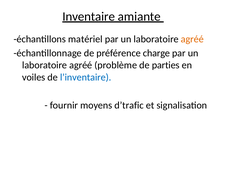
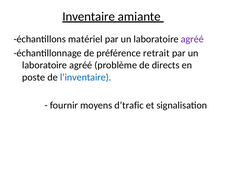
agréé colour: orange -> purple (192, 39)
charge: charge -> retrait (156, 53)
parties: parties -> directs (166, 65)
voiles: voiles -> poste (34, 77)
